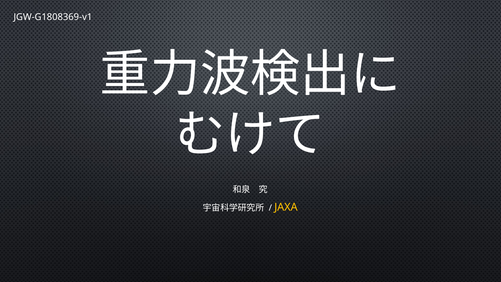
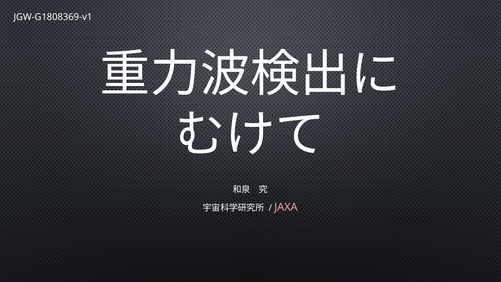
JAXA colour: yellow -> pink (286, 207)
